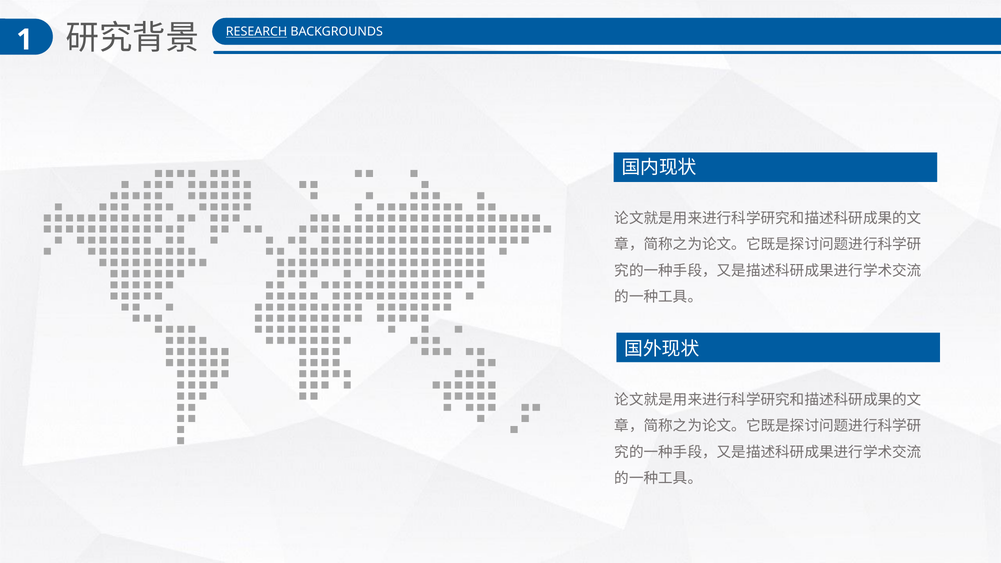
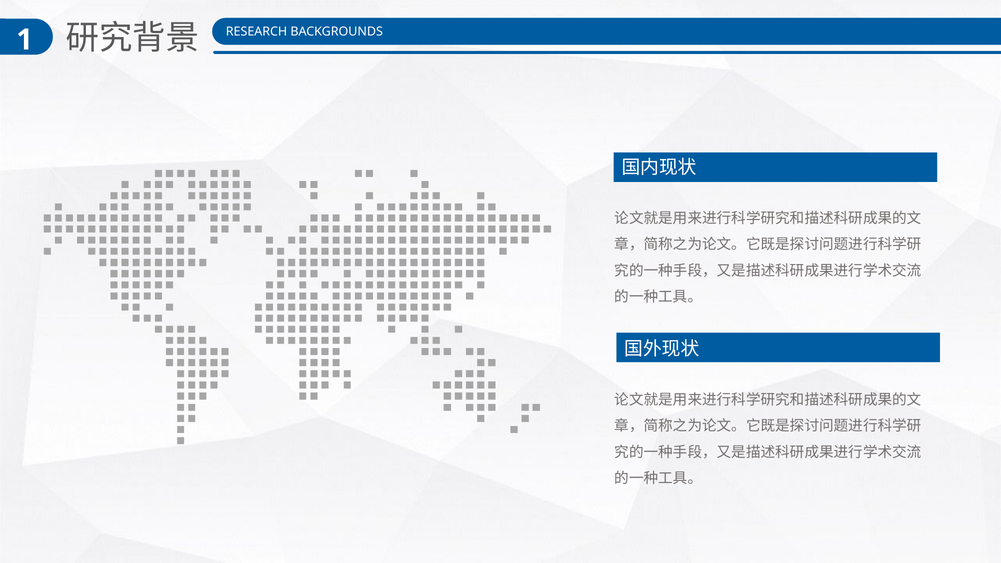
RESEARCH underline: present -> none (257, 32)
